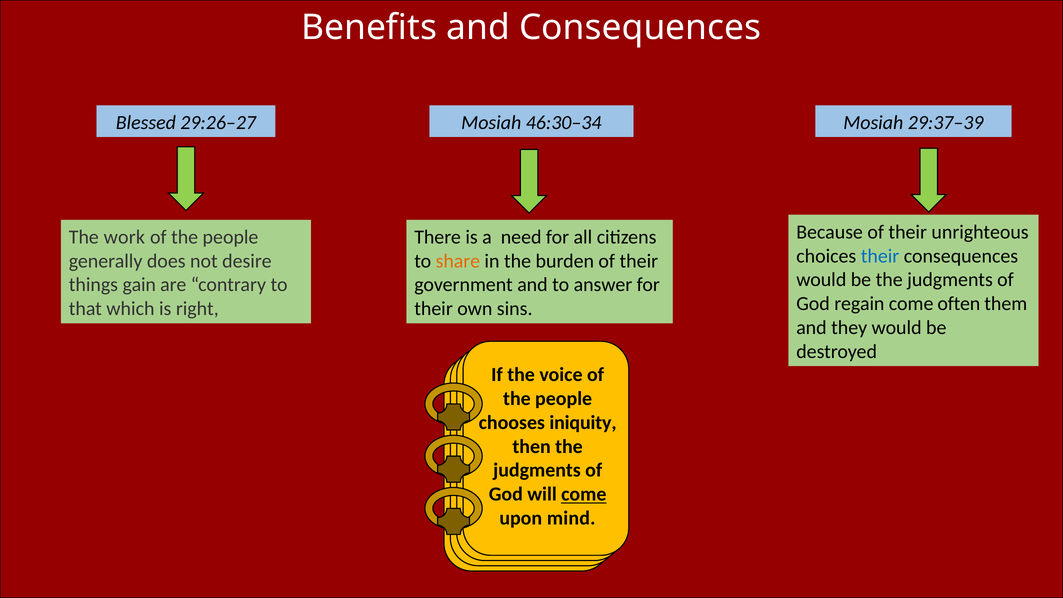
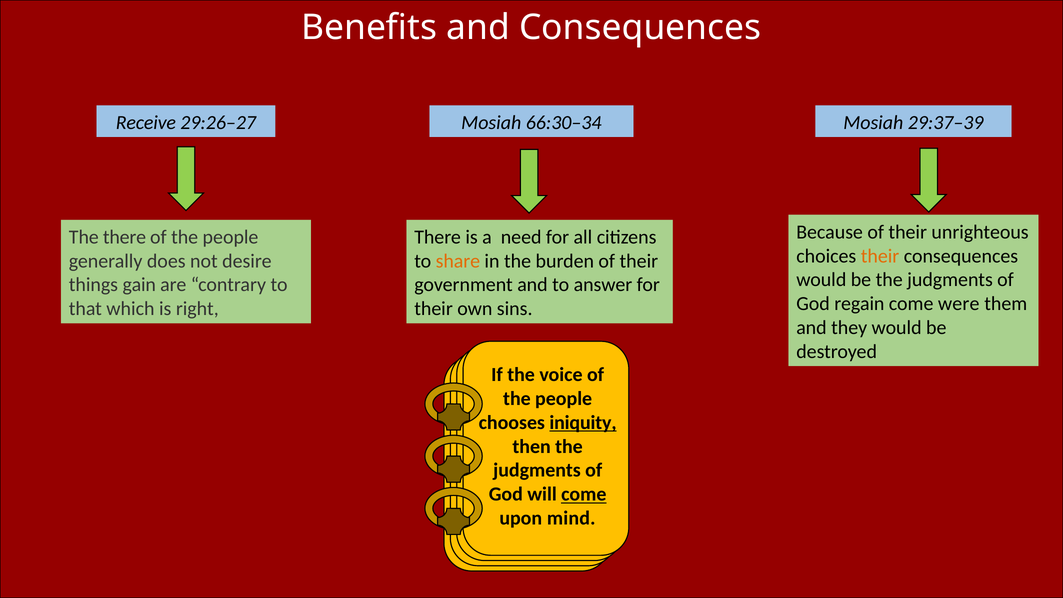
Blessed: Blessed -> Receive (146, 123)
46:30–34: 46:30–34 -> 66:30–34 (564, 123)
The work: work -> there (125, 237)
their colour: blue -> orange (880, 256)
often: often -> were (959, 304)
iniquity underline: none -> present (583, 422)
